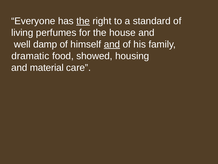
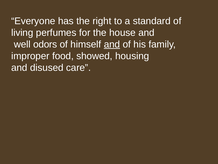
the underline: present -> none (83, 21)
damp: damp -> odors (45, 44)
dramatic: dramatic -> improper (30, 56)
material: material -> disused (47, 67)
